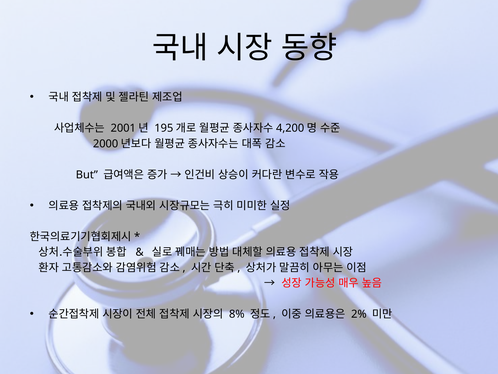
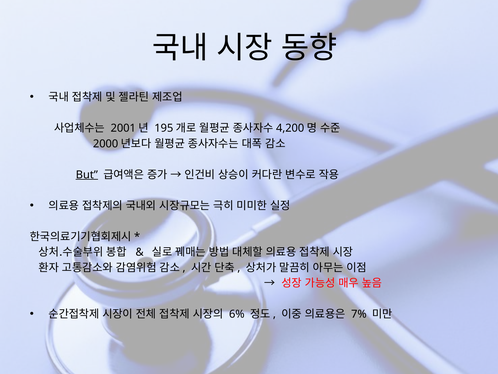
But underline: none -> present (87, 174)
8%: 8% -> 6% (237, 314)
2%: 2% -> 7% (359, 314)
